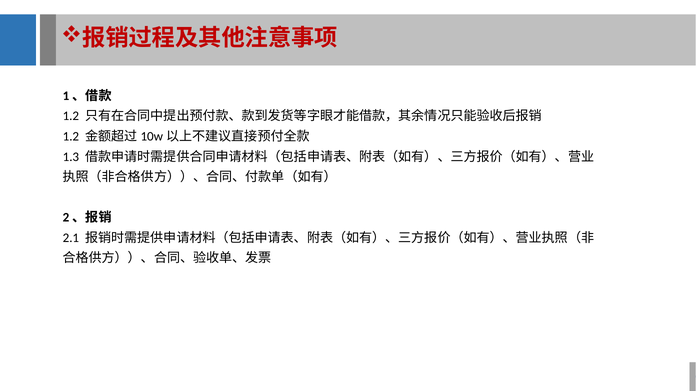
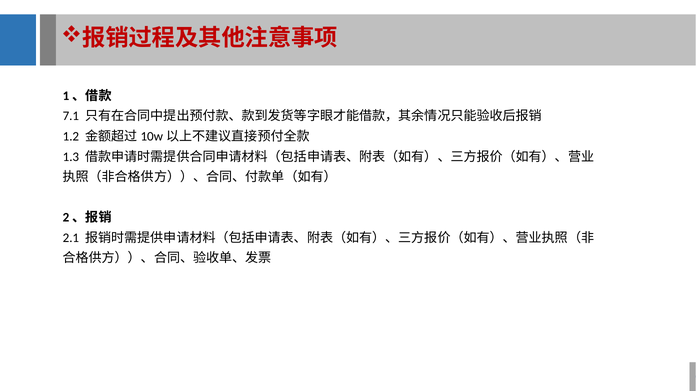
1.2: 1.2 -> 7.1 (71, 116)
